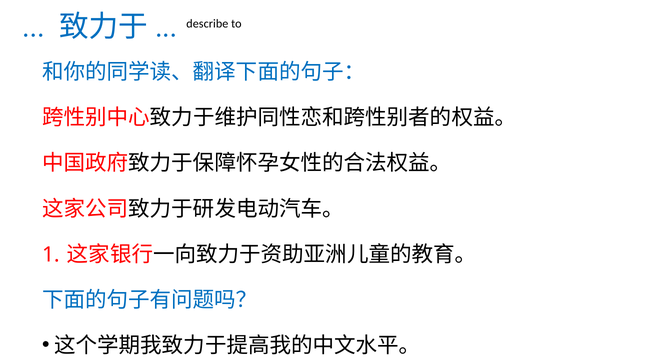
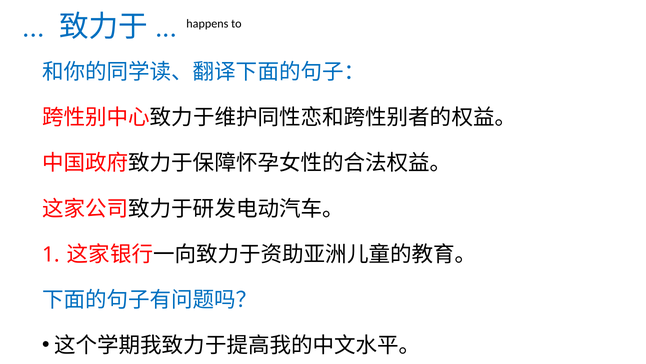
describe: describe -> happens (207, 24)
